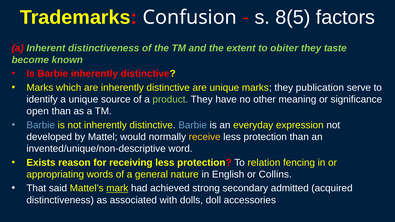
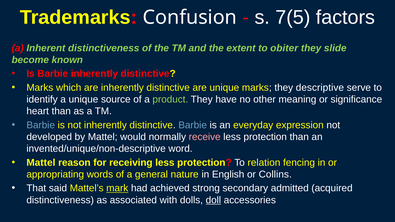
8(5: 8(5 -> 7(5 (293, 17)
taste: taste -> slide (335, 48)
publication: publication -> descriptive (320, 88)
open: open -> heart (38, 111)
receive colour: yellow -> pink (205, 137)
Exists: Exists -> Mattel (41, 163)
doll underline: none -> present (213, 200)
